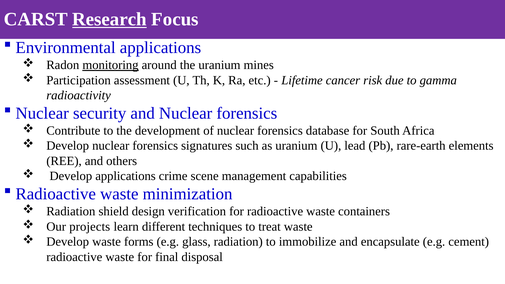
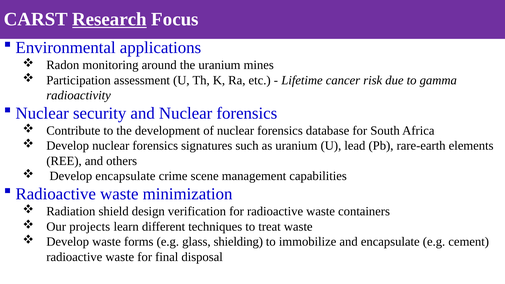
monitoring underline: present -> none (110, 65)
Develop applications: applications -> encapsulate (125, 176)
glass radiation: radiation -> shielding (238, 242)
